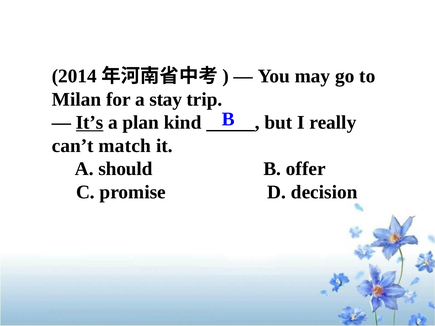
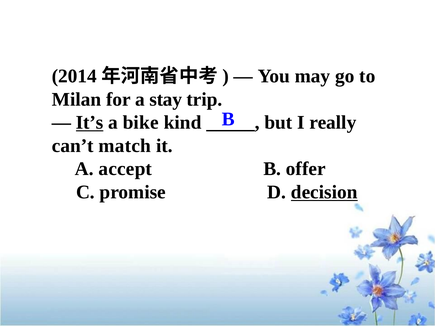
plan: plan -> bike (141, 123)
should: should -> accept (125, 169)
decision underline: none -> present (324, 192)
